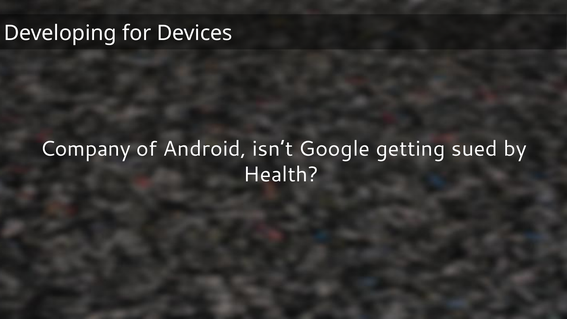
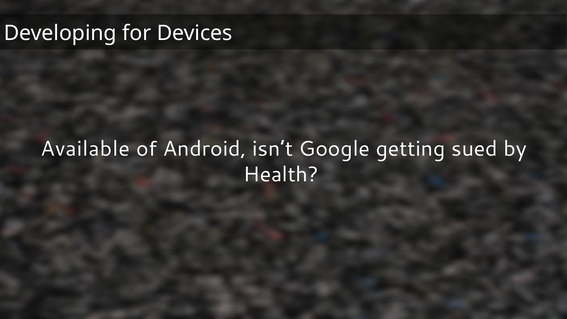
Company: Company -> Available (85, 149)
